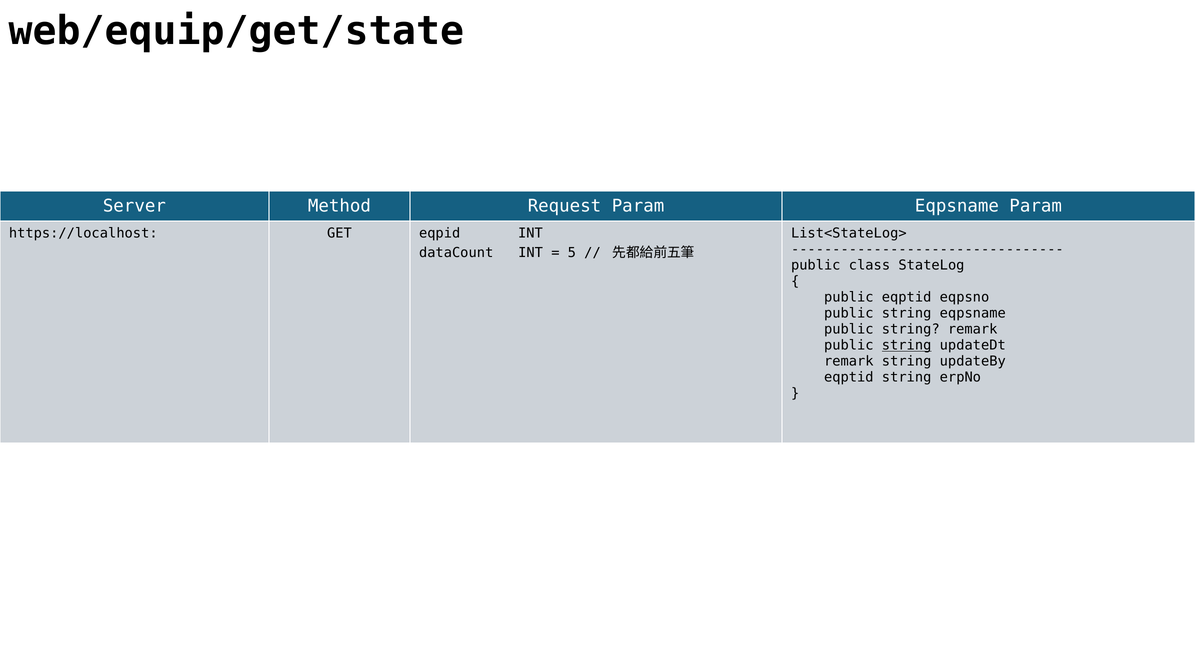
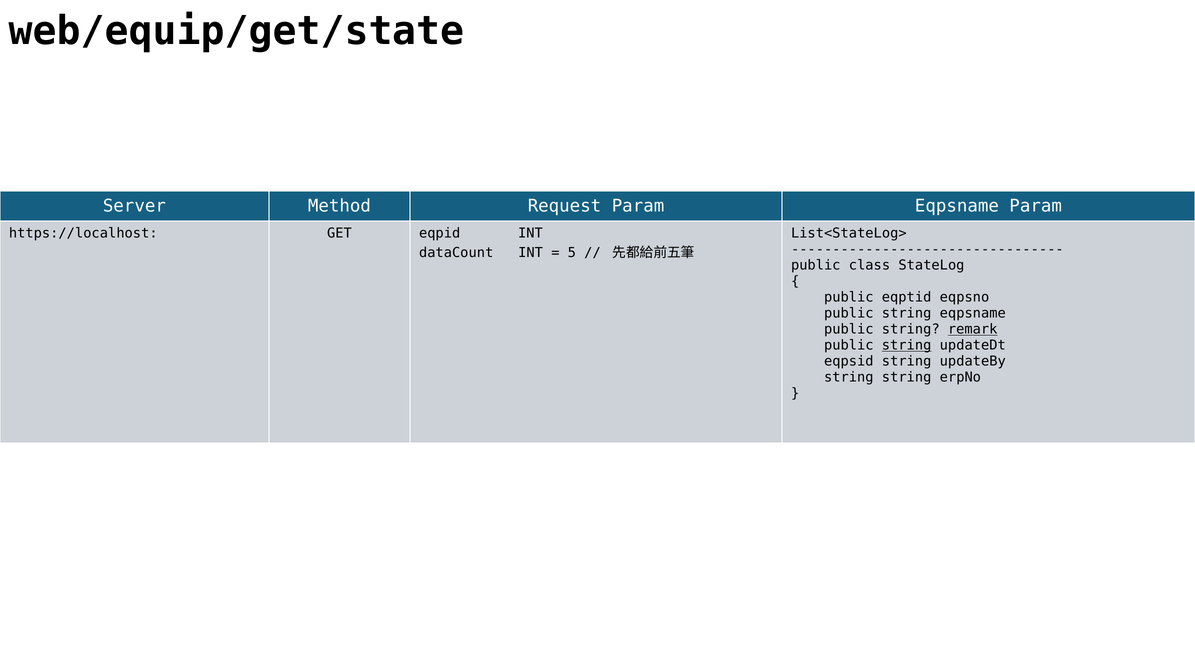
remark underline: none -> present (973, 329)
remark: remark -> eqpsid (849, 361)
eqptid: eqptid -> string (849, 377)
